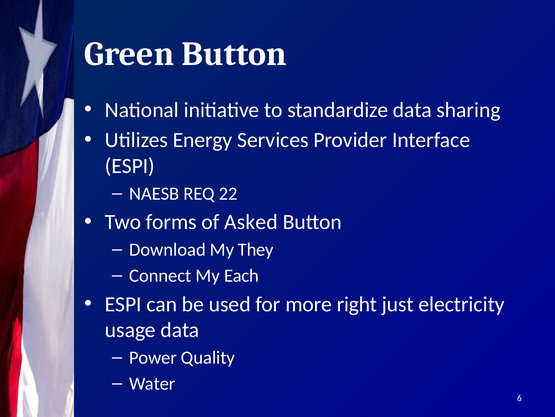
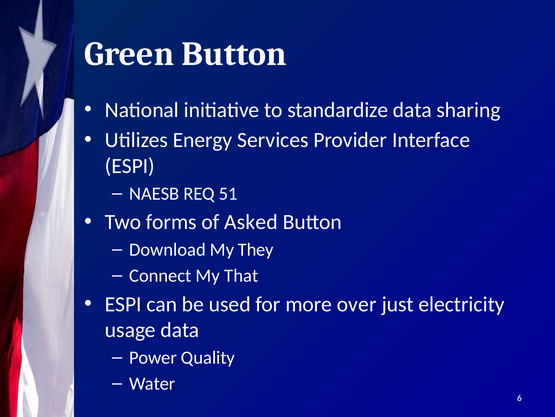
22: 22 -> 51 (228, 193)
Each: Each -> That (241, 275)
right: right -> over (357, 304)
